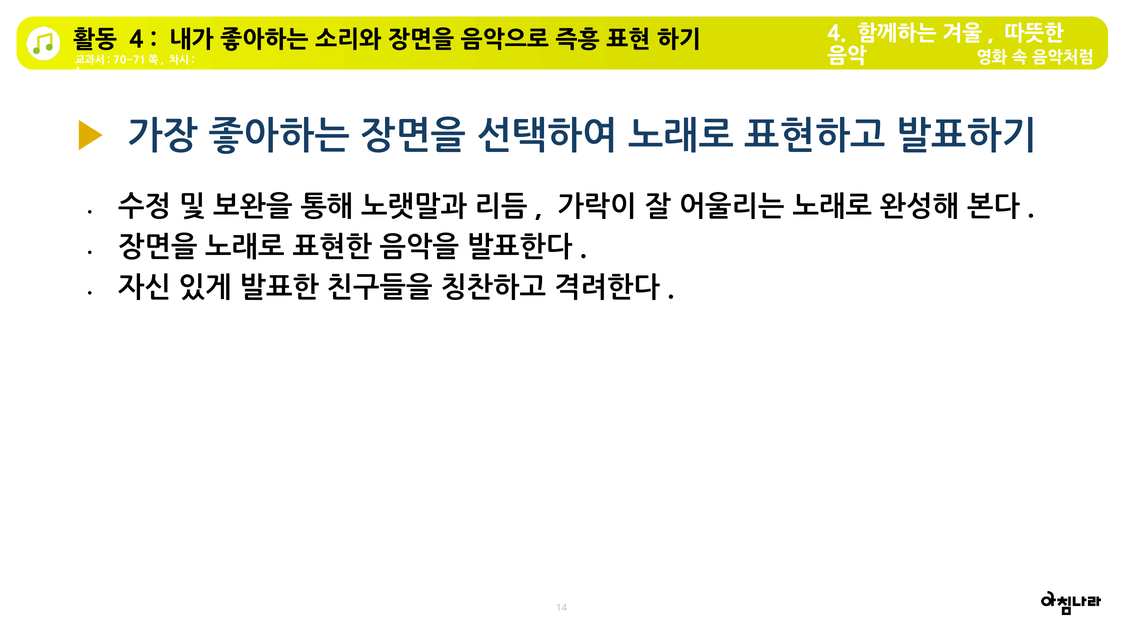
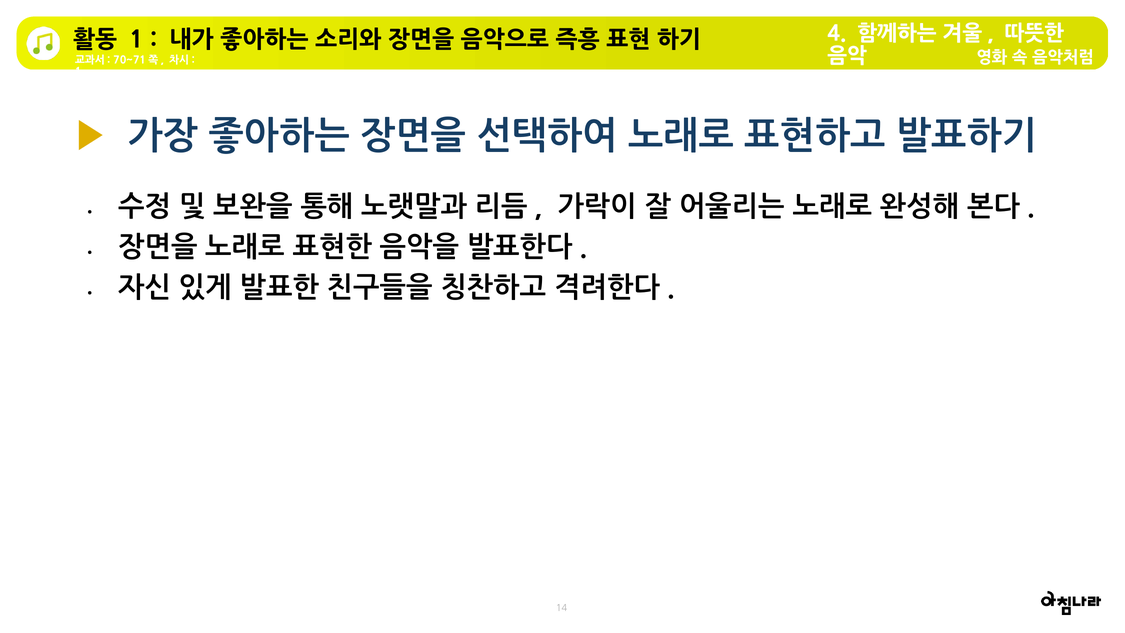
4: 4 -> 1 (136, 40)
